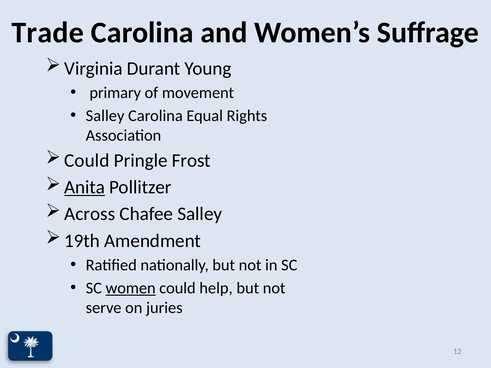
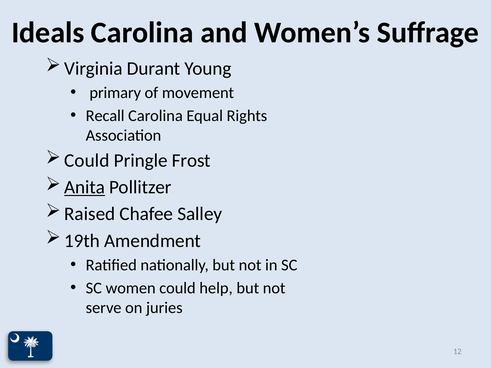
Trade: Trade -> Ideals (48, 33)
Salley: Salley -> Recall (105, 116)
Across: Across -> Raised (90, 214)
women underline: present -> none (131, 288)
